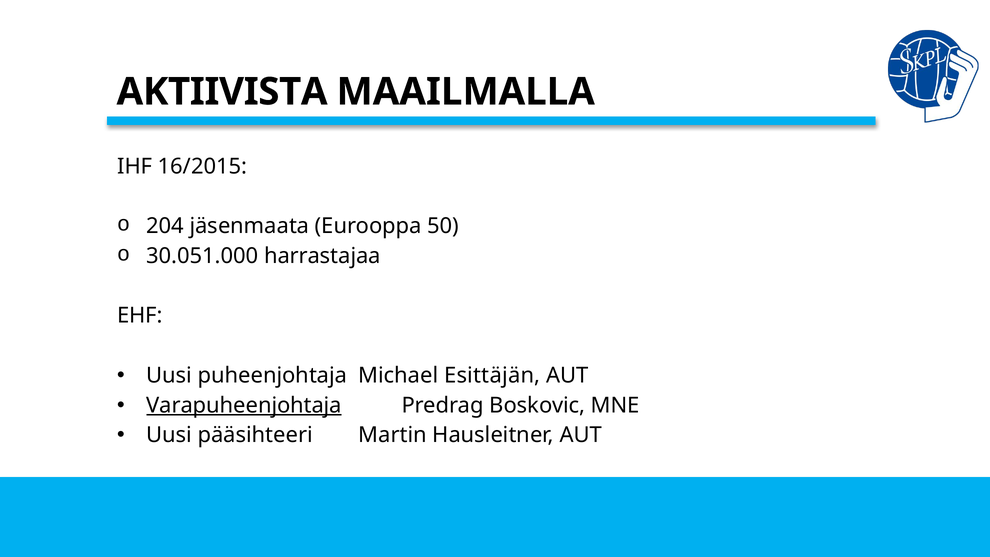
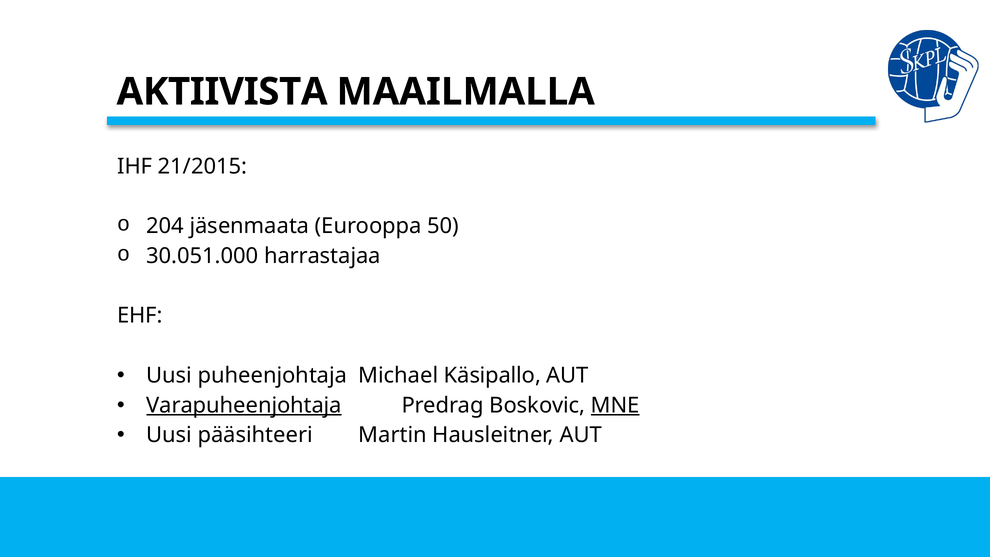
16/2015: 16/2015 -> 21/2015 (202, 167)
Esittäjän: Esittäjän -> Käsipallo (492, 376)
MNE underline: none -> present (615, 406)
